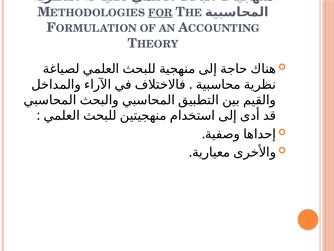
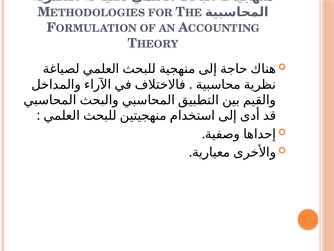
FOR underline: present -> none (160, 13)
